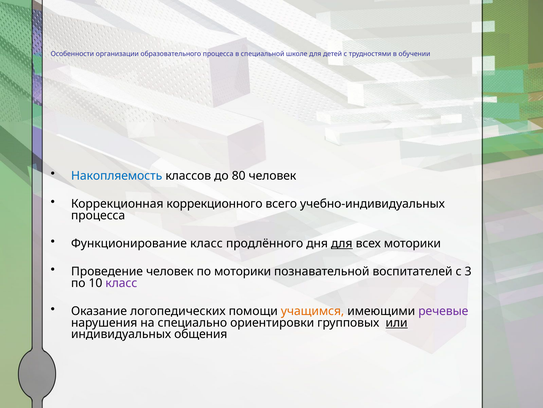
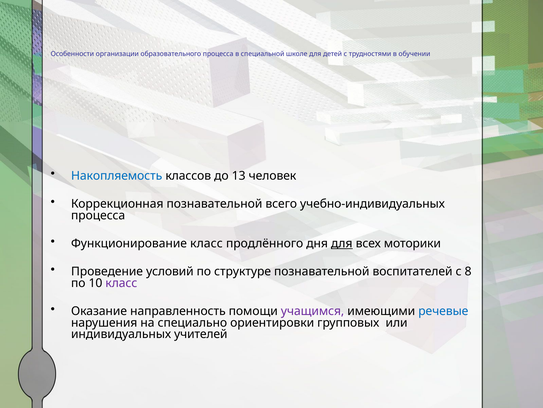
80: 80 -> 13 (239, 175)
Коррекционная коррекционного: коррекционного -> познавательной (214, 203)
Проведение человек: человек -> условий (170, 271)
по моторики: моторики -> структуре (243, 271)
3: 3 -> 8 (468, 271)
логопедических: логопедических -> направленность (178, 311)
учащимся colour: orange -> purple (313, 311)
речевые colour: purple -> blue (443, 311)
или underline: present -> none (397, 322)
общения: общения -> учителей (201, 334)
